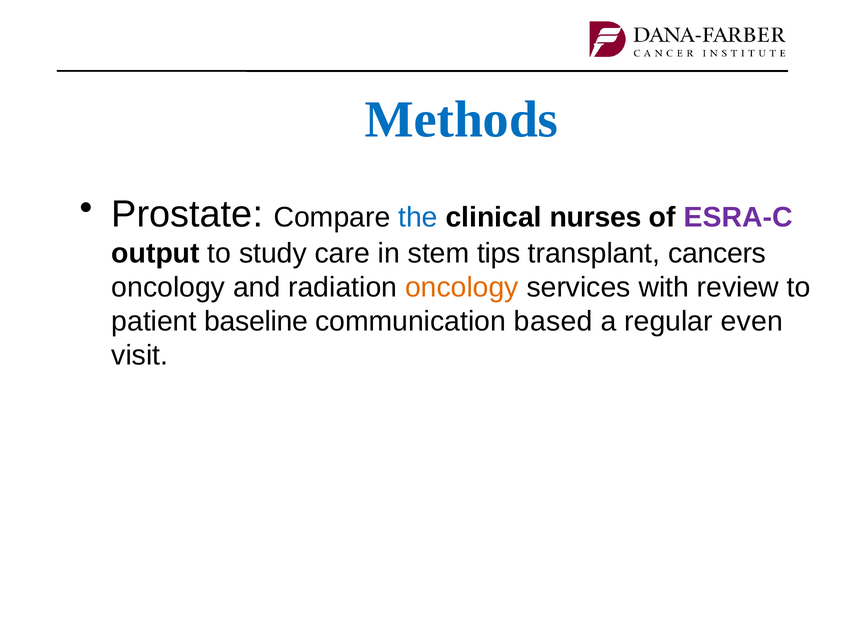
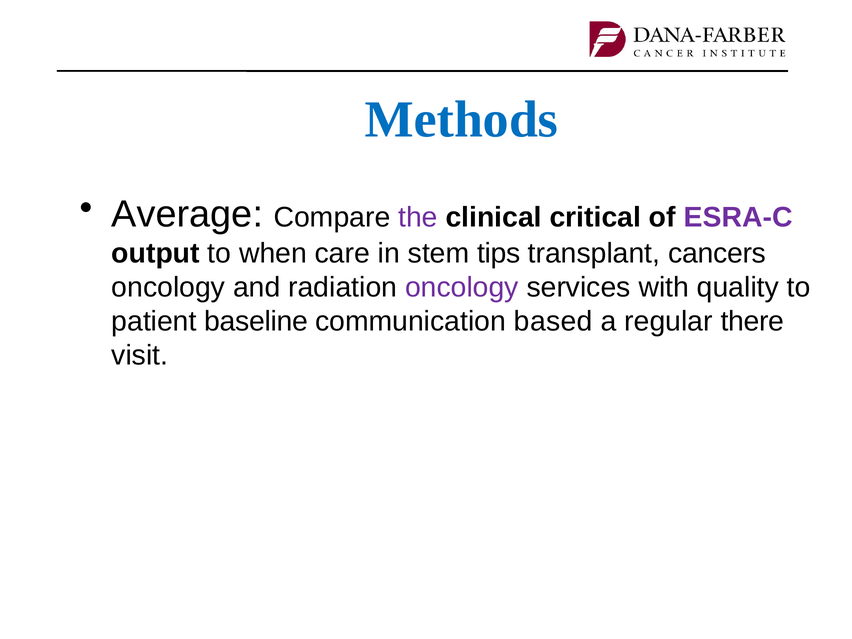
Prostate: Prostate -> Average (187, 214)
the colour: blue -> purple (418, 217)
nurses: nurses -> critical (595, 217)
study: study -> when (273, 253)
oncology colour: orange -> purple (462, 287)
review: review -> quality (738, 287)
even: even -> there (752, 321)
